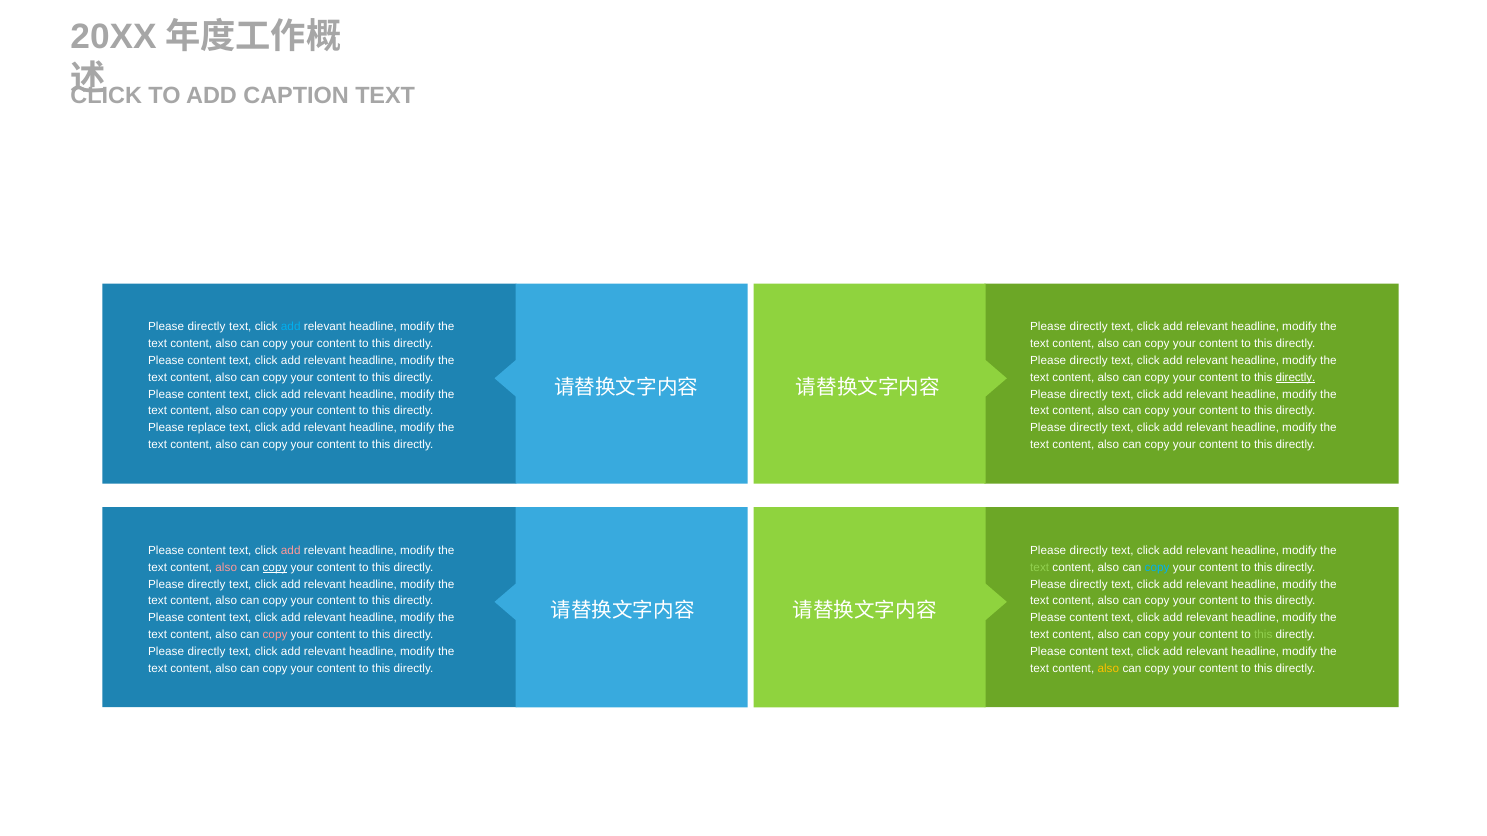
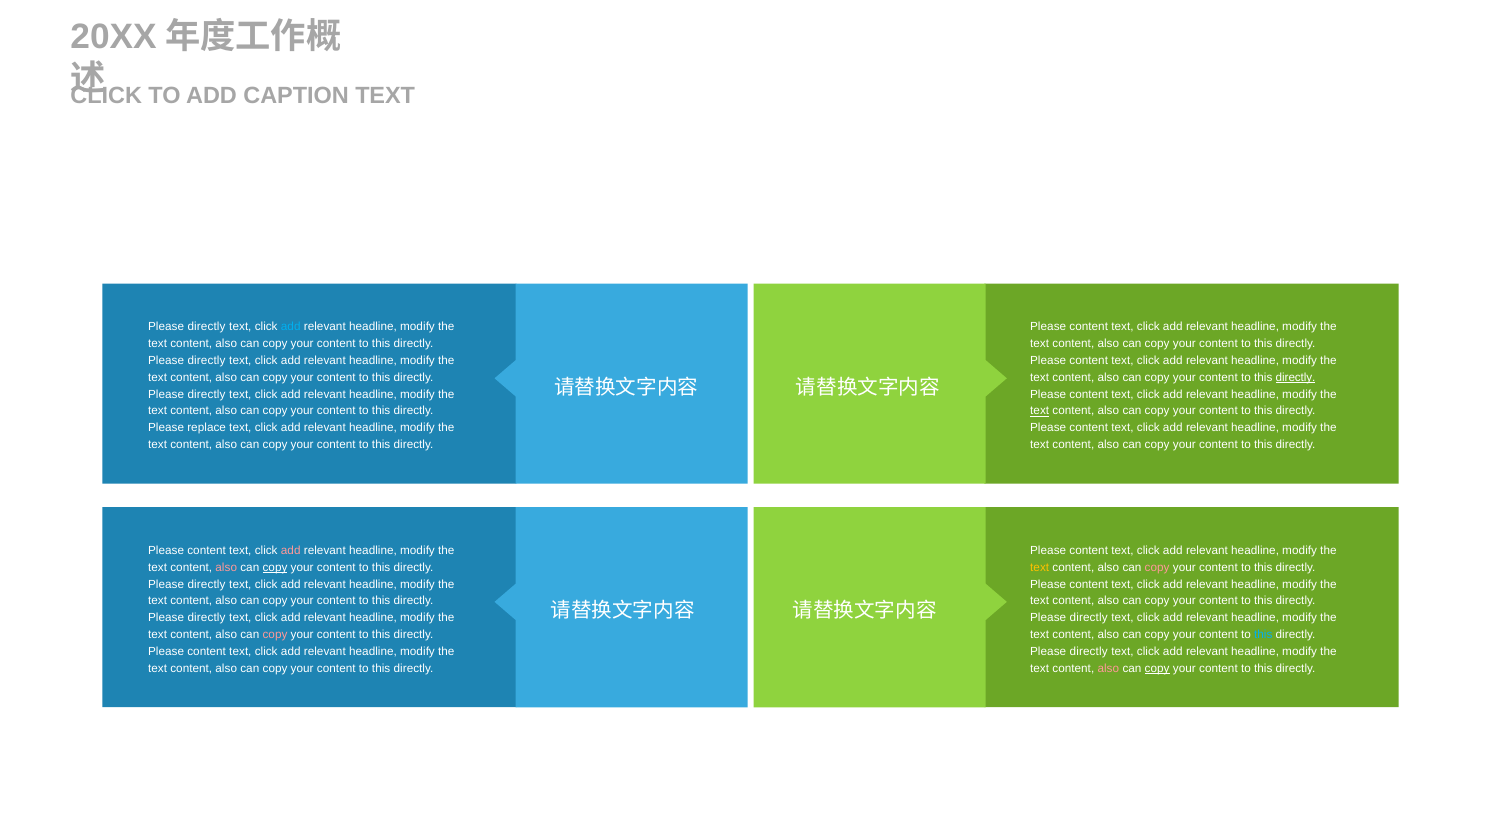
directly: directly -> content (1089, 327)
content: content -> directly (207, 361)
directly: directly -> content (1089, 361)
content: content -> directly (207, 394)
directly: directly -> content (1089, 394)
text underline: none -> present (1040, 411)
directly: directly -> content (1089, 428)
directly: directly -> content (1089, 551)
text colour: light green -> yellow (1040, 568)
copy colour: light blue -> pink (1157, 568)
directly: directly -> content (1089, 584)
content: content -> directly (207, 618)
content: content -> directly (1089, 618)
this colour: light green -> light blue (1263, 635)
directly: directly -> content (207, 652)
content: content -> directly (1089, 652)
also colour: yellow -> pink (1108, 669)
copy underline: none -> present (1157, 669)
